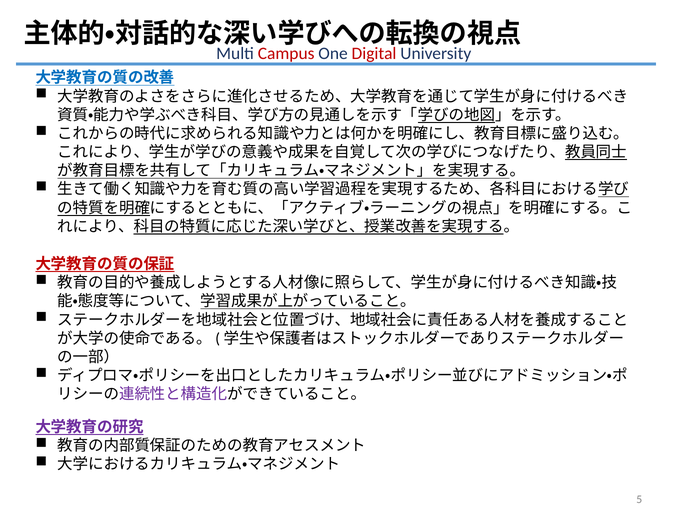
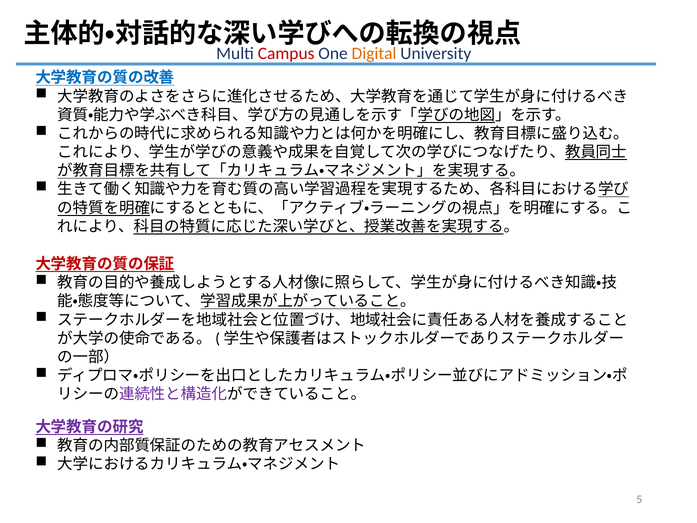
Digital colour: red -> orange (374, 54)
